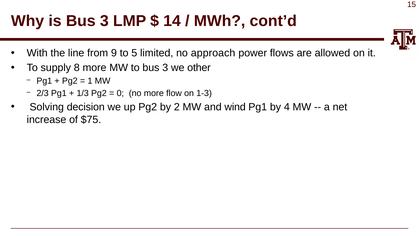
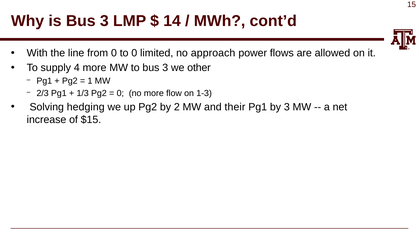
from 9: 9 -> 0 (114, 53)
to 5: 5 -> 0 (134, 53)
8: 8 -> 4 (77, 68)
decision: decision -> hedging (86, 107)
wind: wind -> their (235, 107)
by 4: 4 -> 3 (287, 107)
$75: $75 -> $15 (91, 119)
